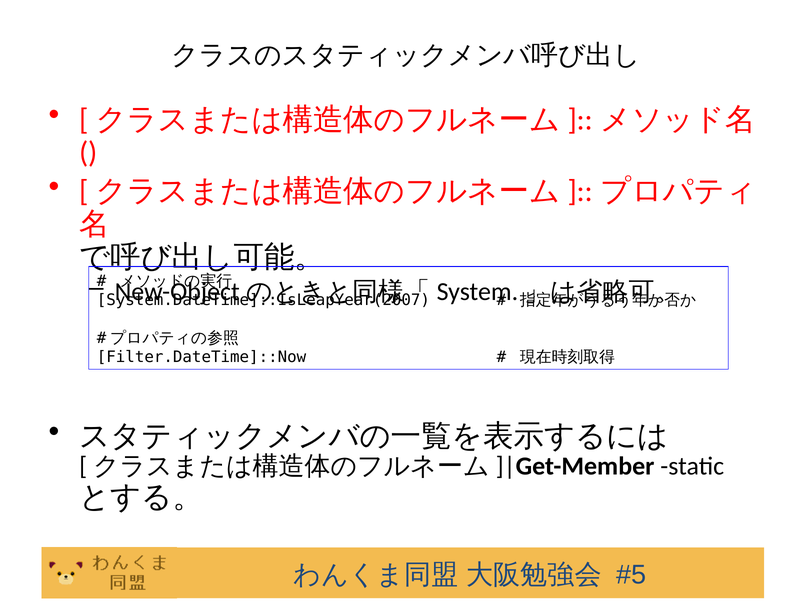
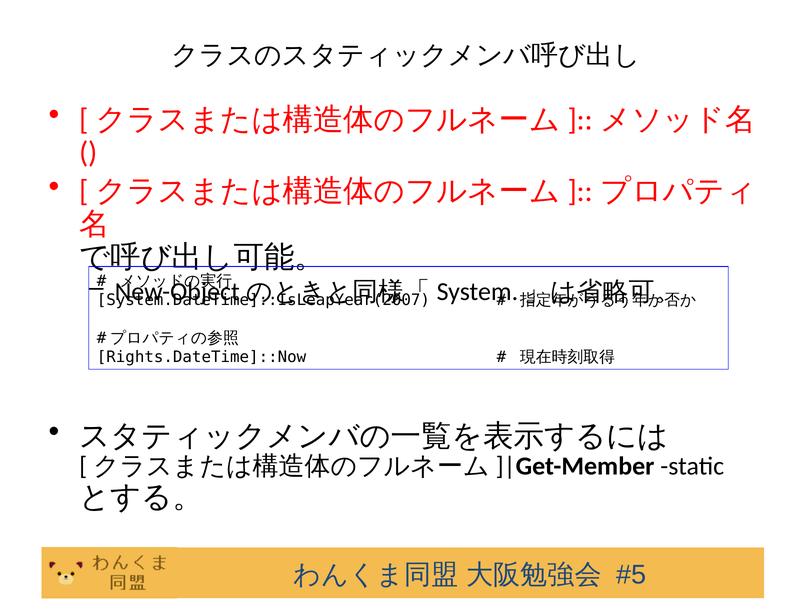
Filter.DateTime]::Now: Filter.DateTime]::Now -> Rights.DateTime]::Now (202, 357)
